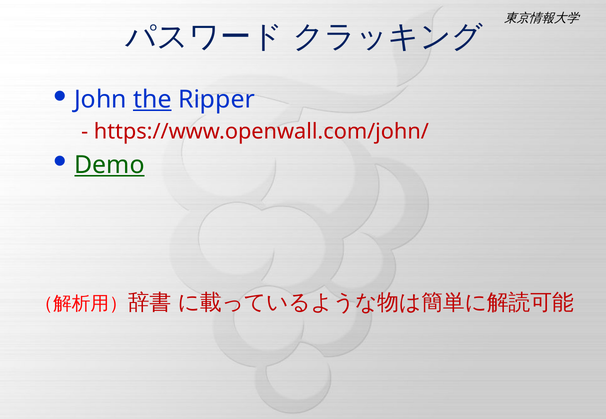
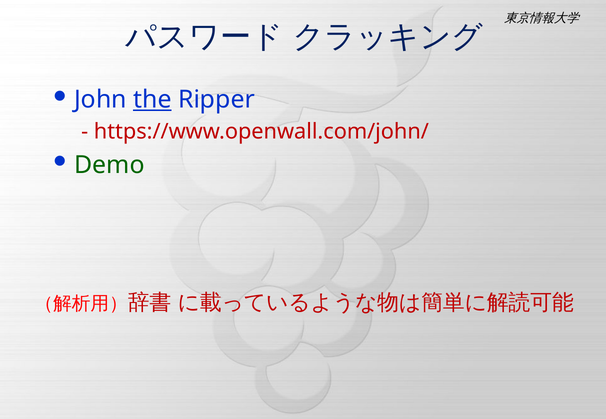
Demo underline: present -> none (109, 165)
